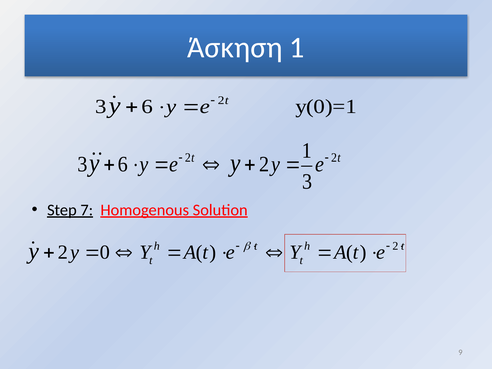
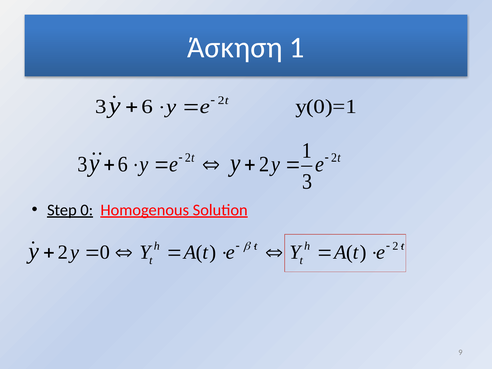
Step 7: 7 -> 0 (87, 210)
